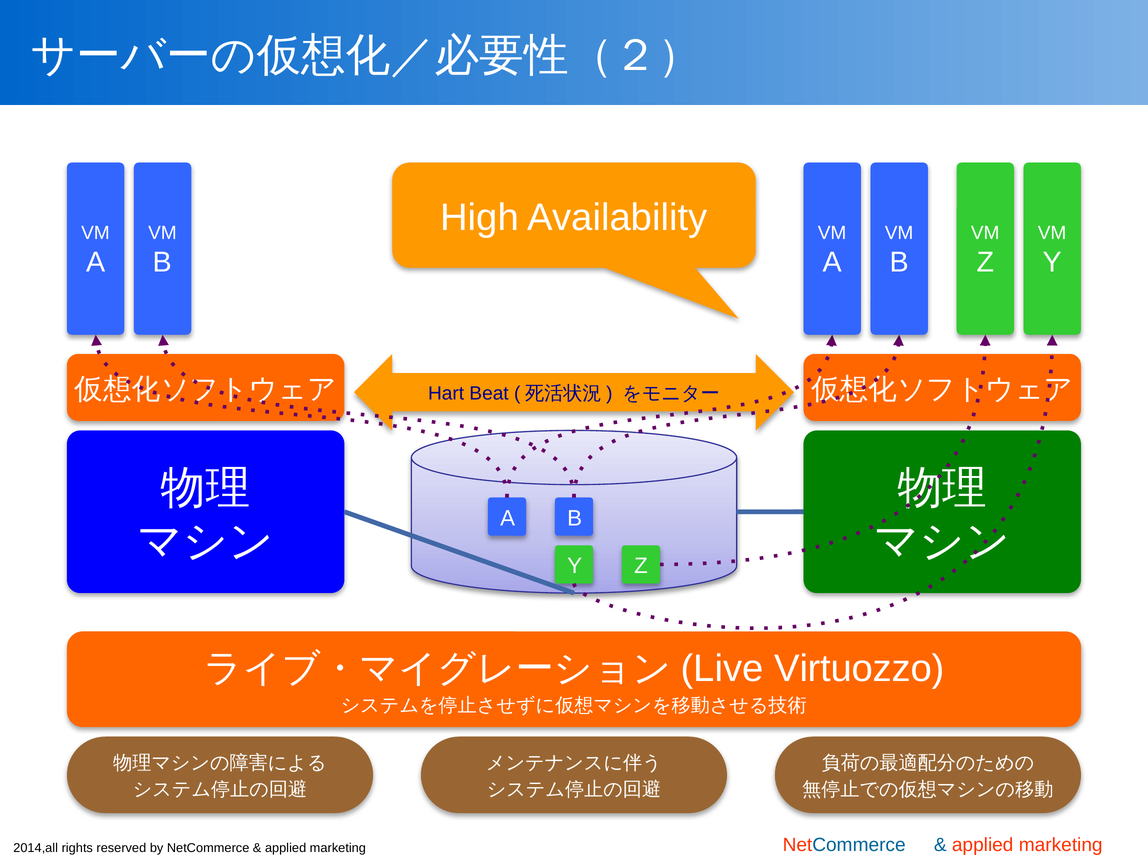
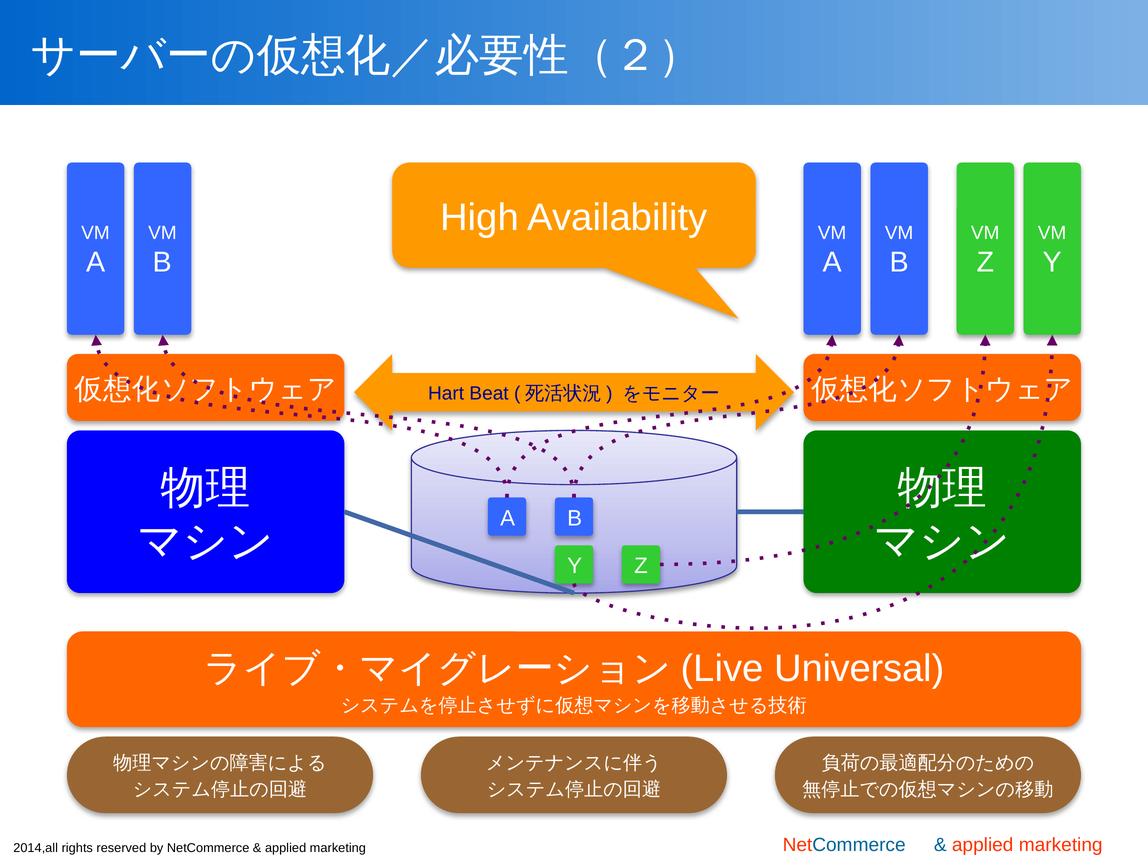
Virtuozzo: Virtuozzo -> Universal (859, 668)
